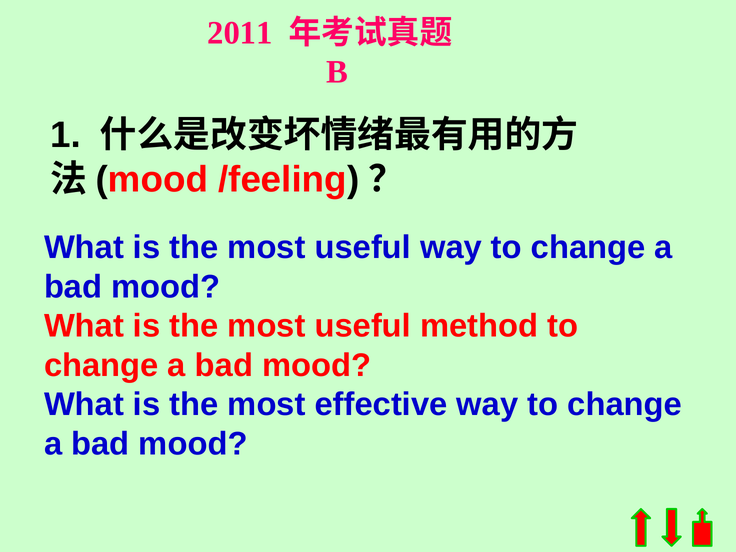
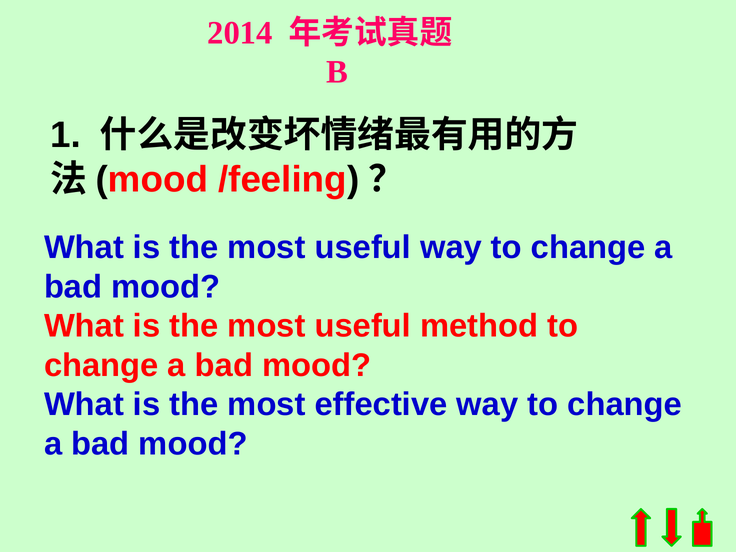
2011: 2011 -> 2014 (240, 33)
